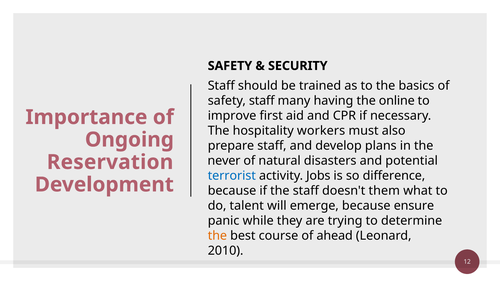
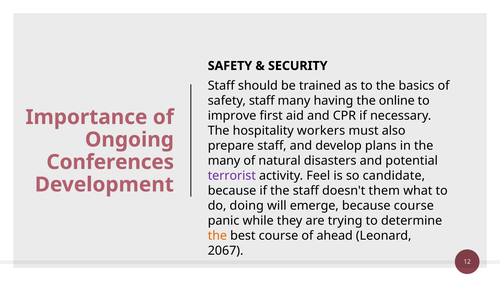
never: never -> many (224, 161)
Reservation: Reservation -> Conferences (110, 162)
terrorist colour: blue -> purple (232, 176)
Jobs: Jobs -> Feel (318, 176)
difference: difference -> candidate (394, 176)
talent: talent -> doing (247, 206)
because ensure: ensure -> course (414, 206)
2010: 2010 -> 2067 (226, 251)
